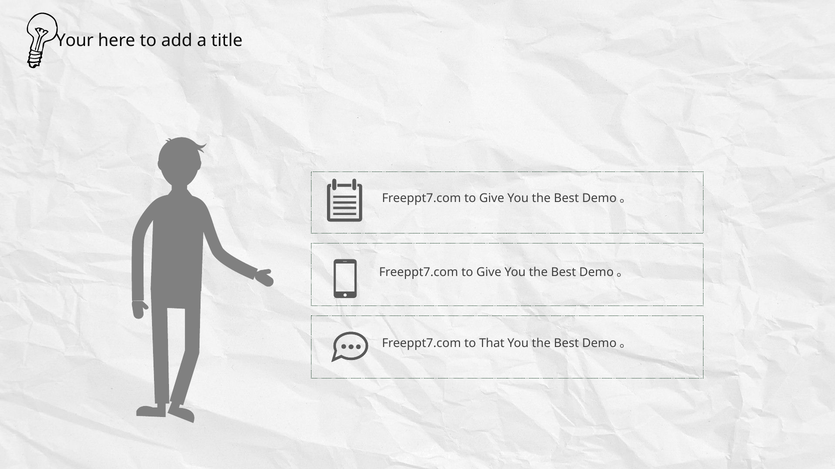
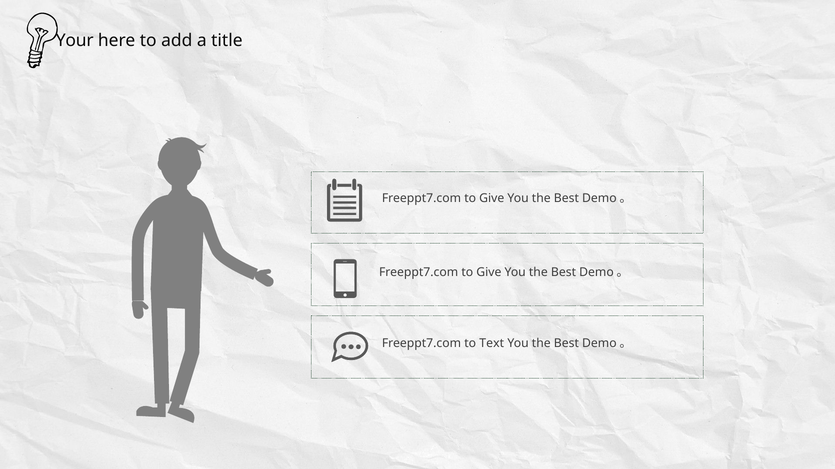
That: That -> Text (492, 344)
